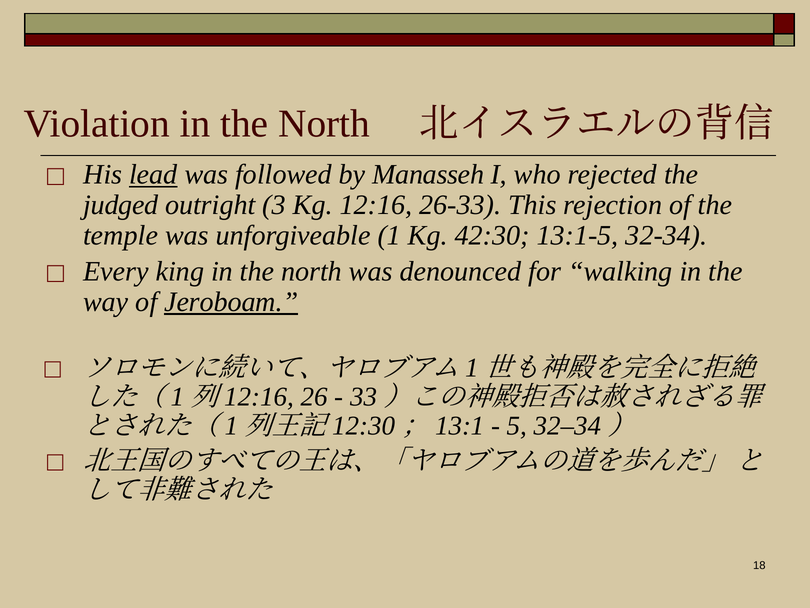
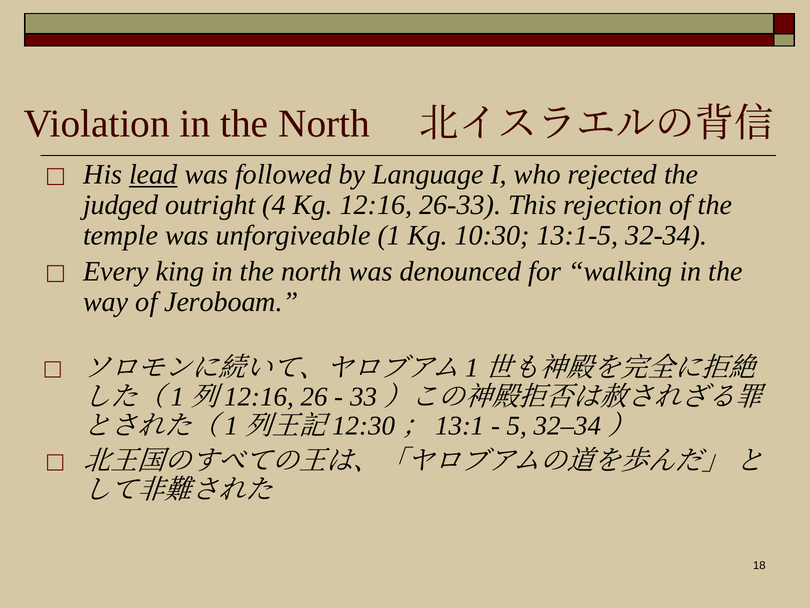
Manasseh: Manasseh -> Language (428, 175)
3: 3 -> 4 (274, 205)
42:30: 42:30 -> 10:30 (492, 235)
Jeroboam underline: present -> none (231, 302)
